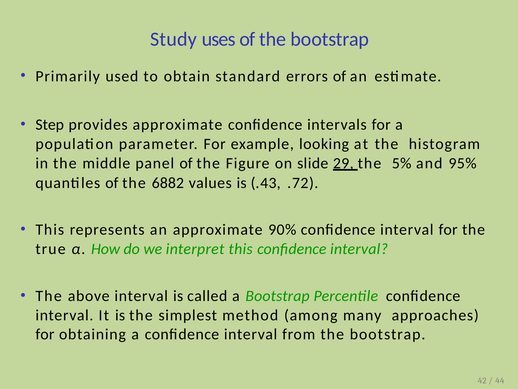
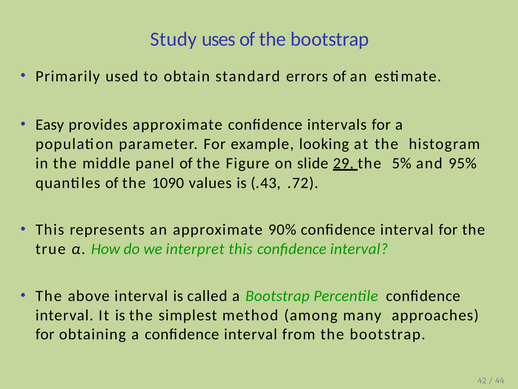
Step: Step -> Easy (50, 125)
6882: 6882 -> 1090 (168, 183)
